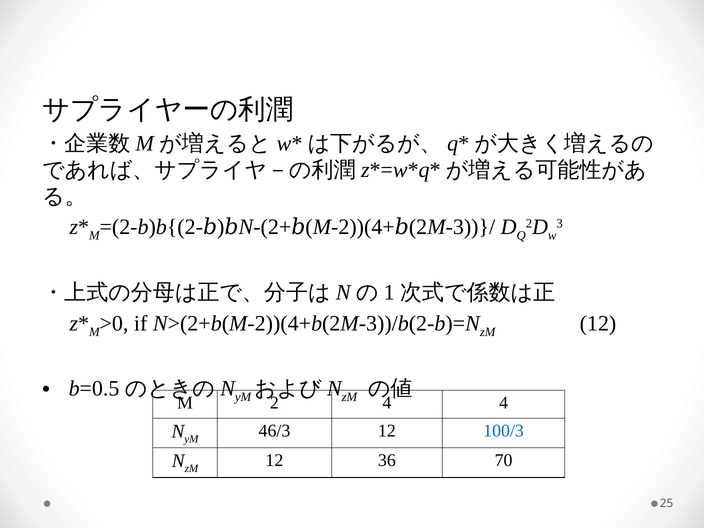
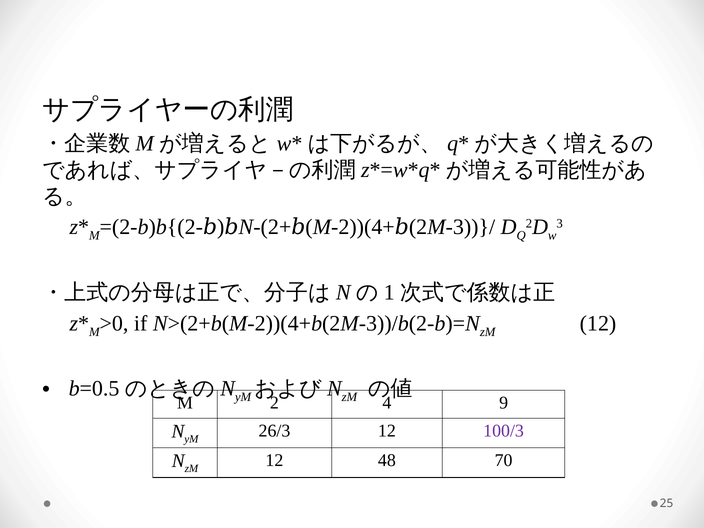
4: 4 -> 9 (504, 403)
46/3: 46/3 -> 26/3 (274, 431)
100/3 colour: blue -> purple (504, 431)
36: 36 -> 48 (387, 460)
